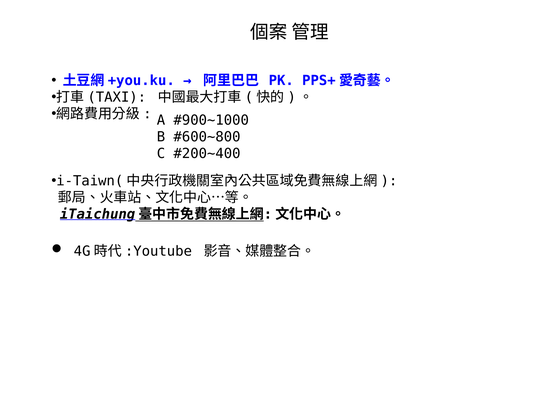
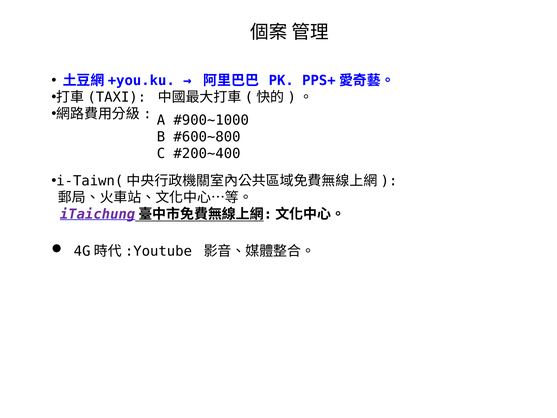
iTaichung colour: black -> purple (98, 214)
